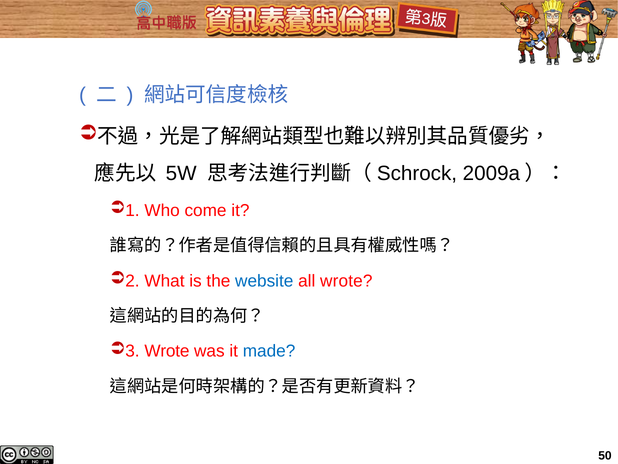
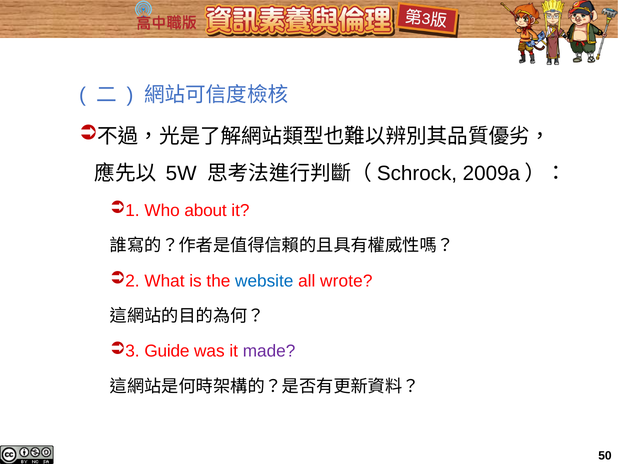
come: come -> about (206, 210)
Wrote: Wrote -> Guide (167, 351)
made colour: blue -> purple (269, 351)
